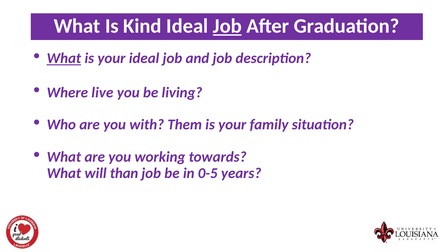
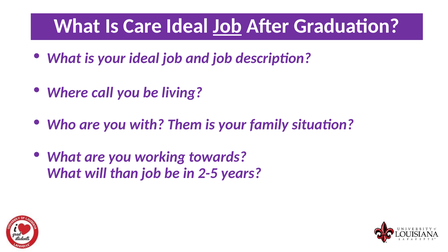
Kind: Kind -> Care (143, 26)
What underline: present -> none (64, 58)
live: live -> call (102, 92)
0-5: 0-5 -> 2-5 (208, 173)
